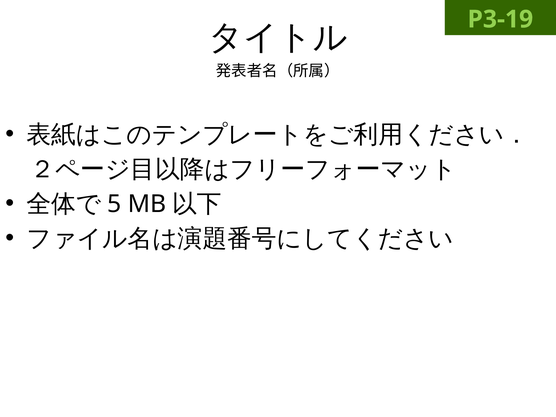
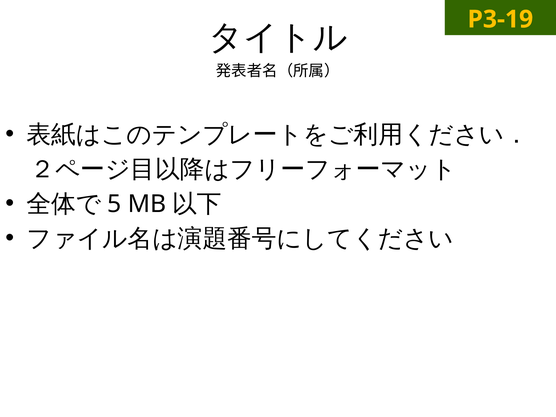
P3-19 colour: light green -> yellow (500, 19)
